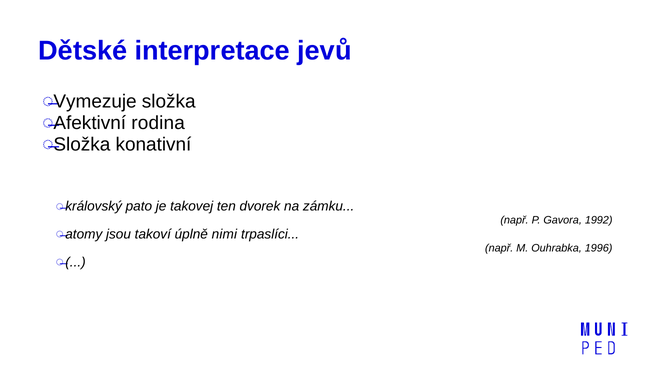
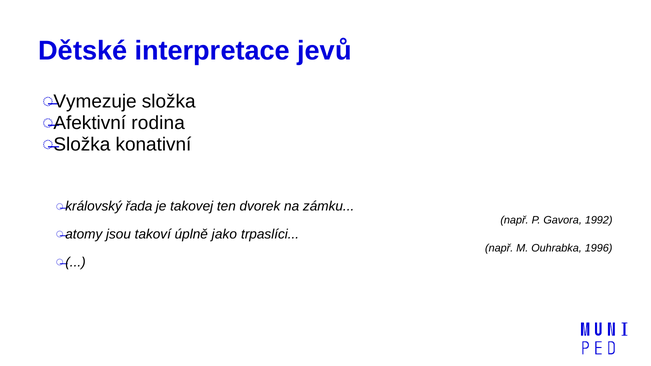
pato: pato -> řada (139, 207)
nimi: nimi -> jako (224, 234)
